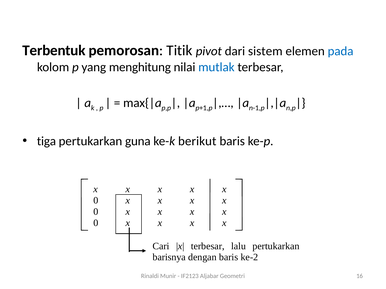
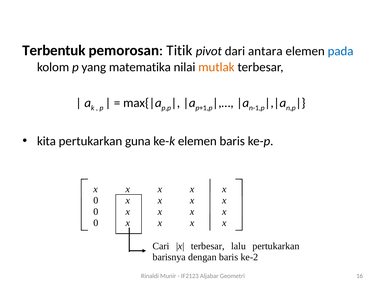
sistem: sistem -> antara (265, 51)
menghitung: menghitung -> matematika (140, 67)
mutlak colour: blue -> orange (216, 67)
tiga: tiga -> kita (46, 141)
ke-k berikut: berikut -> elemen (197, 141)
